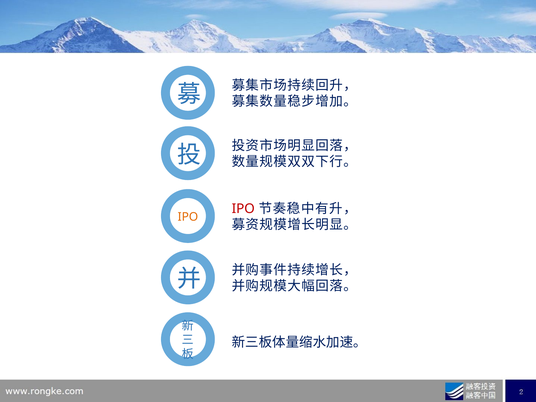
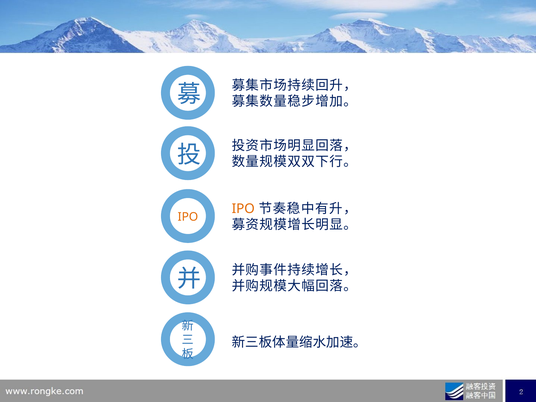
IPO colour: red -> orange (243, 209)
